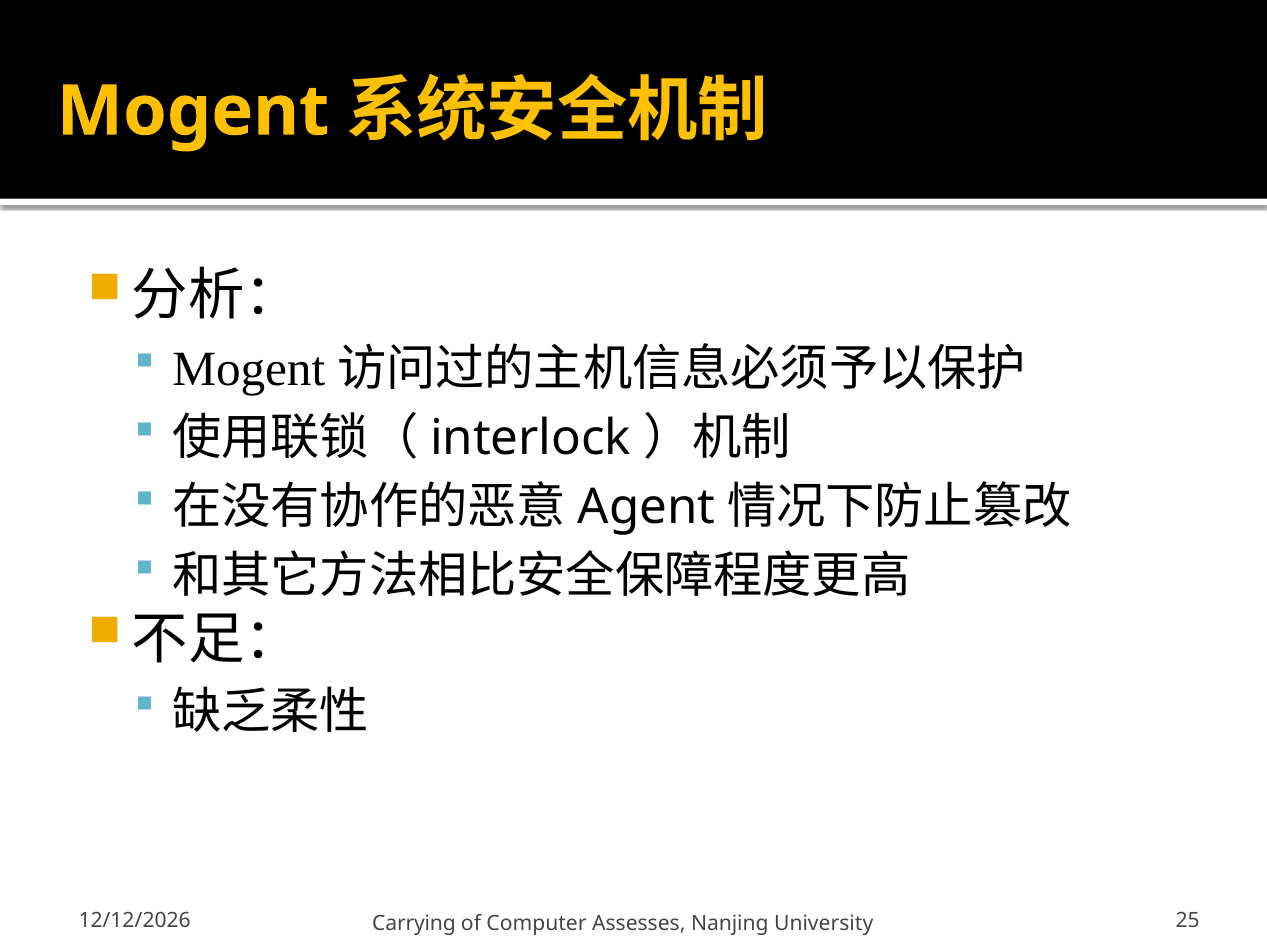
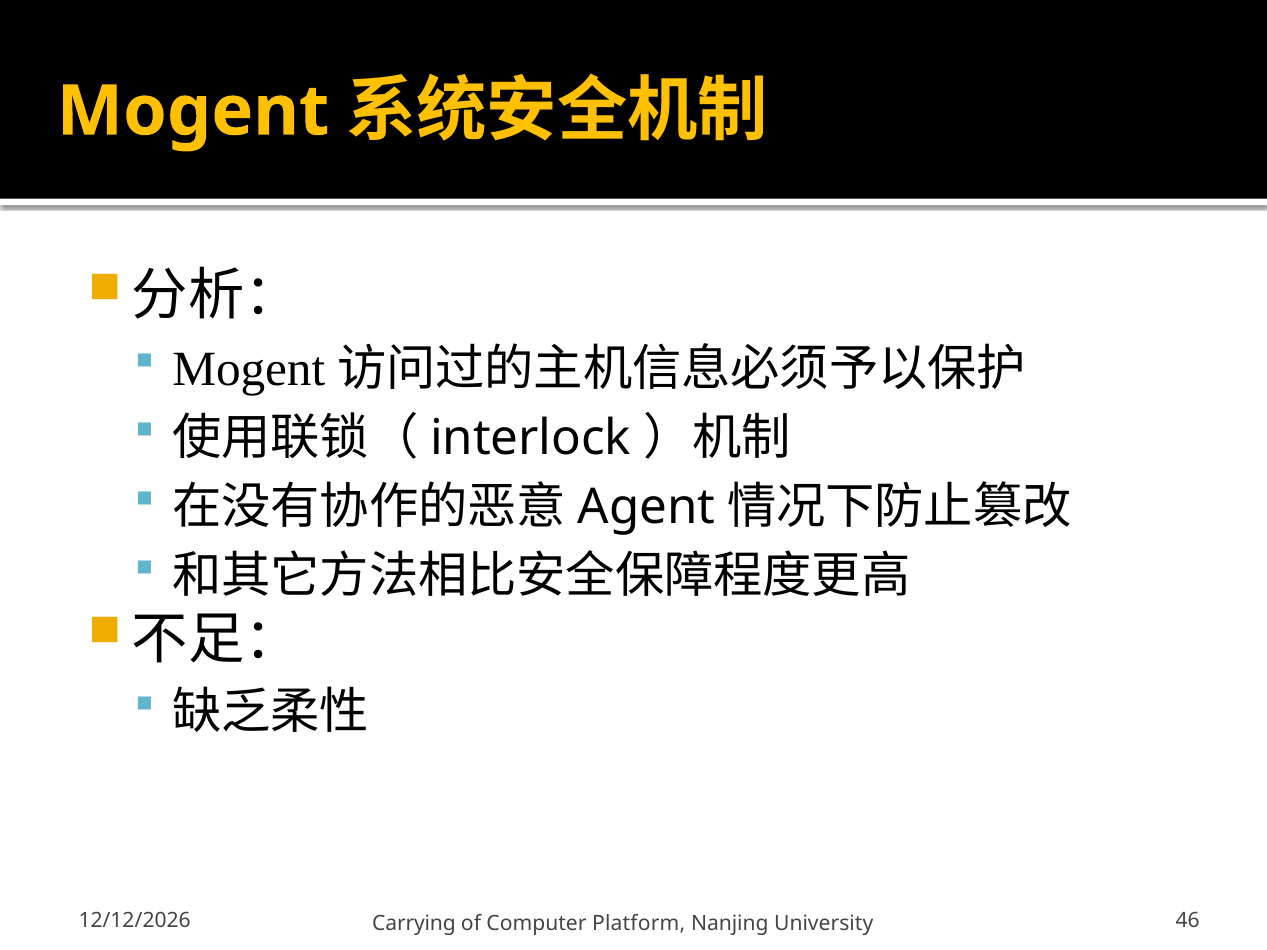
Assesses: Assesses -> Platform (639, 924)
25: 25 -> 46 (1188, 921)
